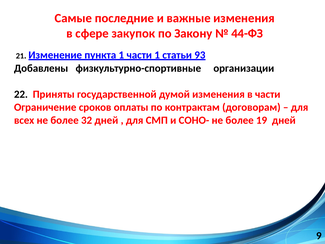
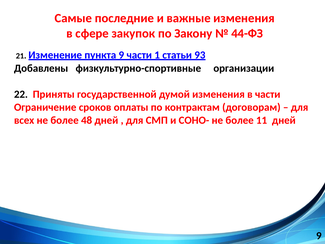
пункта 1: 1 -> 9 (121, 55)
32: 32 -> 48 (87, 120)
19: 19 -> 11 (262, 120)
